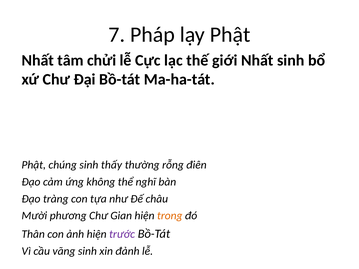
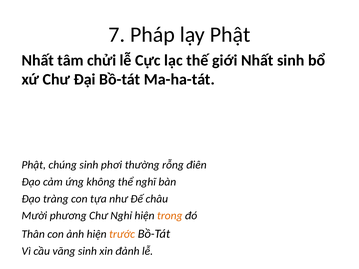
thấy: thấy -> phơi (112, 165)
Gian: Gian -> Nghỉ (121, 216)
trước colour: purple -> orange (122, 234)
